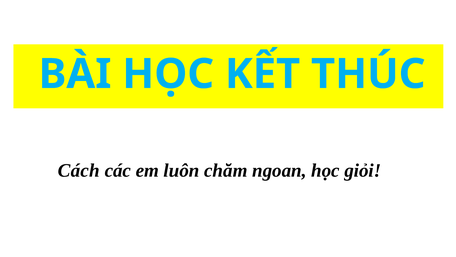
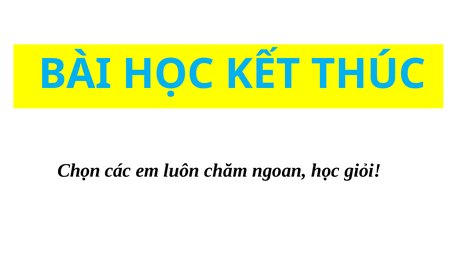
Cách: Cách -> Chọn (79, 170)
